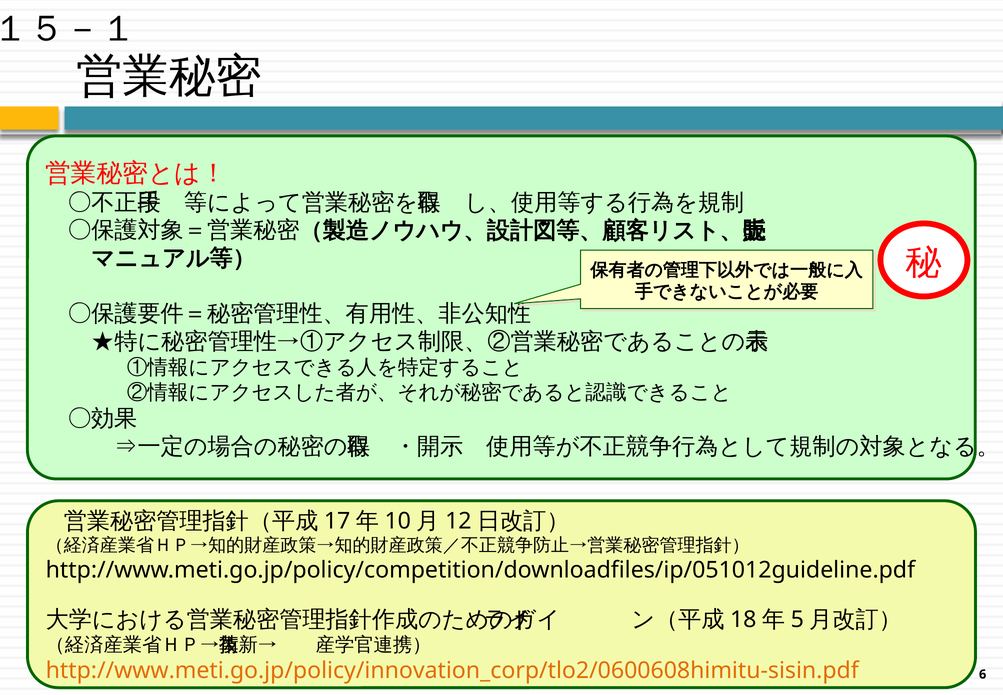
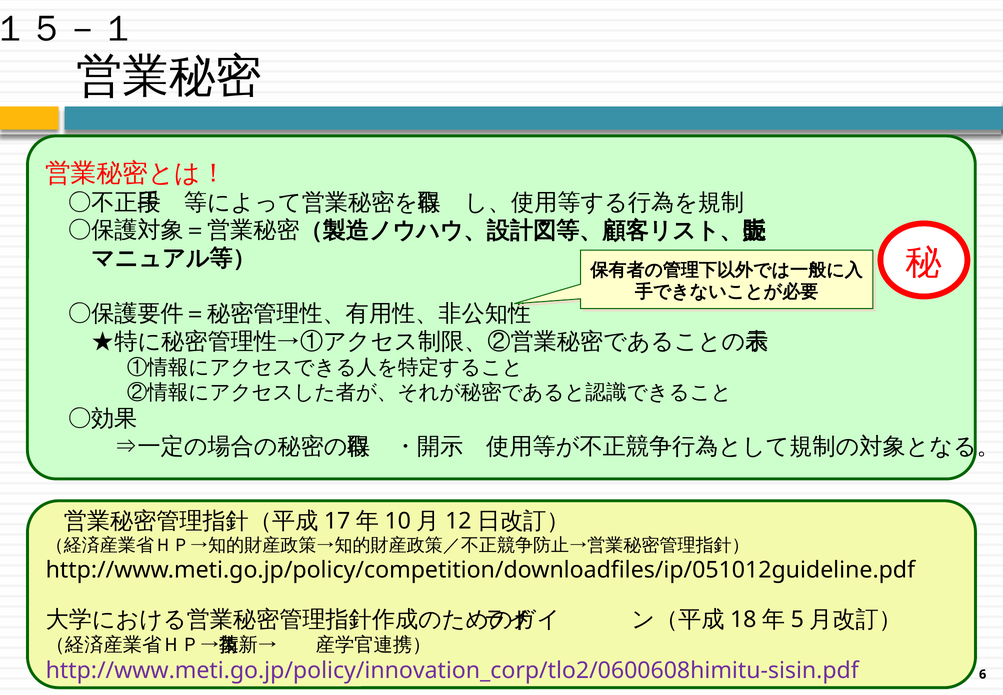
http://www.meti.go.jp/policy/innovation_corp/tlo2/0600608himitu-sisin.pdf colour: orange -> purple (452, 670)
